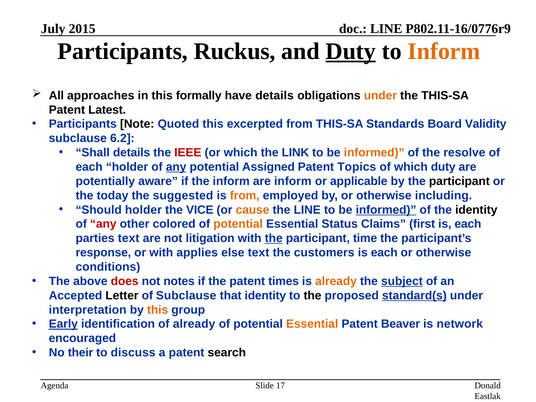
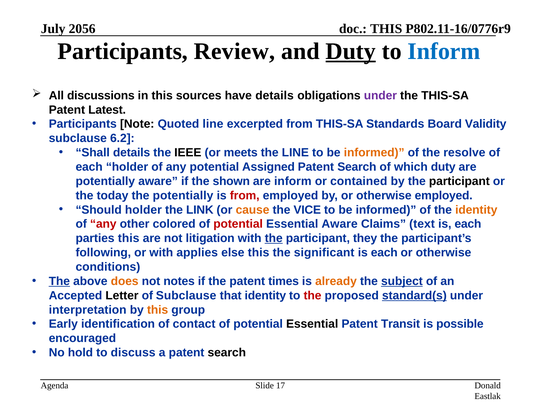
2015: 2015 -> 2056 (82, 29)
LINE: LINE -> THIS (386, 29)
Ruckus: Ruckus -> Review (234, 51)
Inform colour: orange -> blue (444, 51)
approaches: approaches -> discussions (101, 95)
formally: formally -> sources (199, 95)
under colour: orange -> purple (380, 95)
Quoted this: this -> line (213, 124)
IEEE colour: red -> black (188, 153)
or which: which -> meets (241, 153)
the LINK: LINK -> LINE (295, 153)
any underline: present -> none (176, 167)
Topics: Topics -> Search (357, 167)
the inform: inform -> shown (231, 181)
applicable: applicable -> contained (359, 181)
the suggested: suggested -> potentially (183, 195)
from colour: orange -> red (245, 195)
otherwise including: including -> employed (444, 195)
VICE: VICE -> LINK (200, 210)
the LINE: LINE -> VICE (307, 210)
informed underline: present -> none (386, 210)
identity colour: black -> orange (476, 210)
potential colour: orange -> red (238, 224)
Essential Status: Status -> Aware (340, 224)
first: first -> text (422, 224)
parties text: text -> this (129, 238)
time: time -> they (365, 238)
response: response -> following (103, 253)
else text: text -> this (259, 253)
customers: customers -> significant (324, 253)
The underline: none -> present (59, 281)
does colour: red -> orange (125, 281)
the colour: black -> red (312, 295)
Early underline: present -> none (63, 324)
of already: already -> contact (194, 324)
Essential colour: orange -> black (312, 324)
Beaver: Beaver -> Transit (401, 324)
network: network -> possible (460, 324)
their: their -> hold (80, 353)
